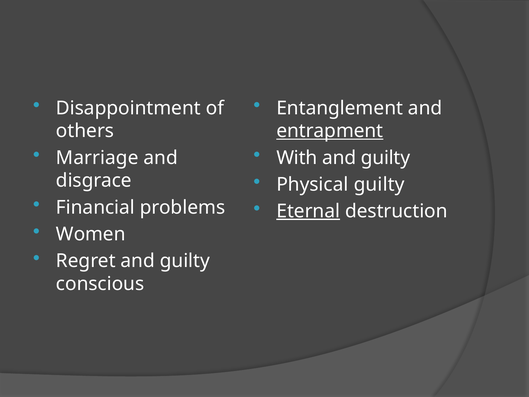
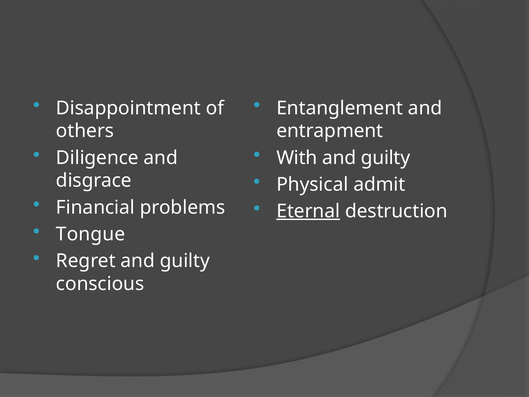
entrapment underline: present -> none (330, 131)
Marriage: Marriage -> Diligence (97, 158)
Physical guilty: guilty -> admit (379, 184)
Women: Women -> Tongue (91, 234)
